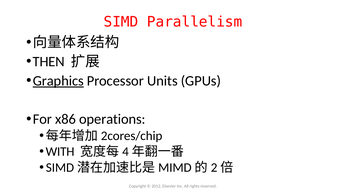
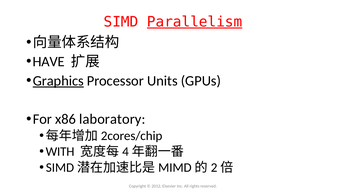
Parallelism underline: none -> present (195, 22)
THEN: THEN -> HAVE (49, 61)
operations: operations -> laboratory (112, 119)
